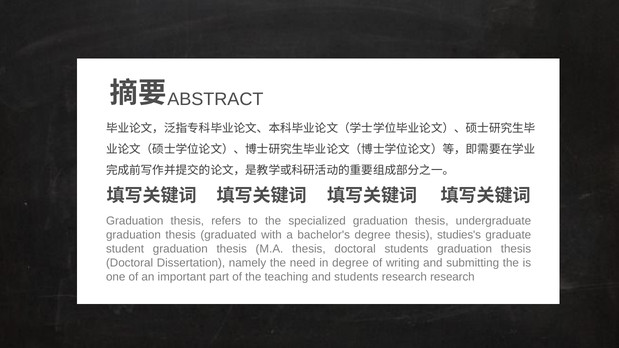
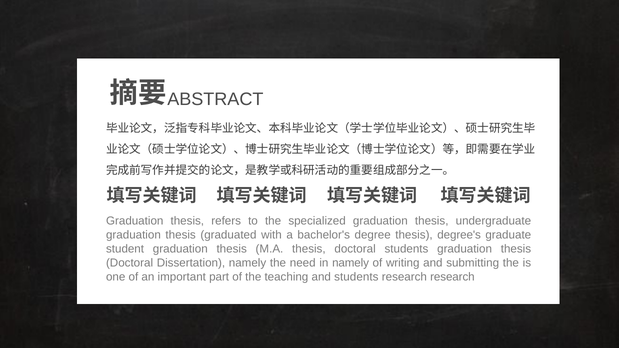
studies's: studies's -> degree's (459, 235)
in degree: degree -> namely (351, 263)
